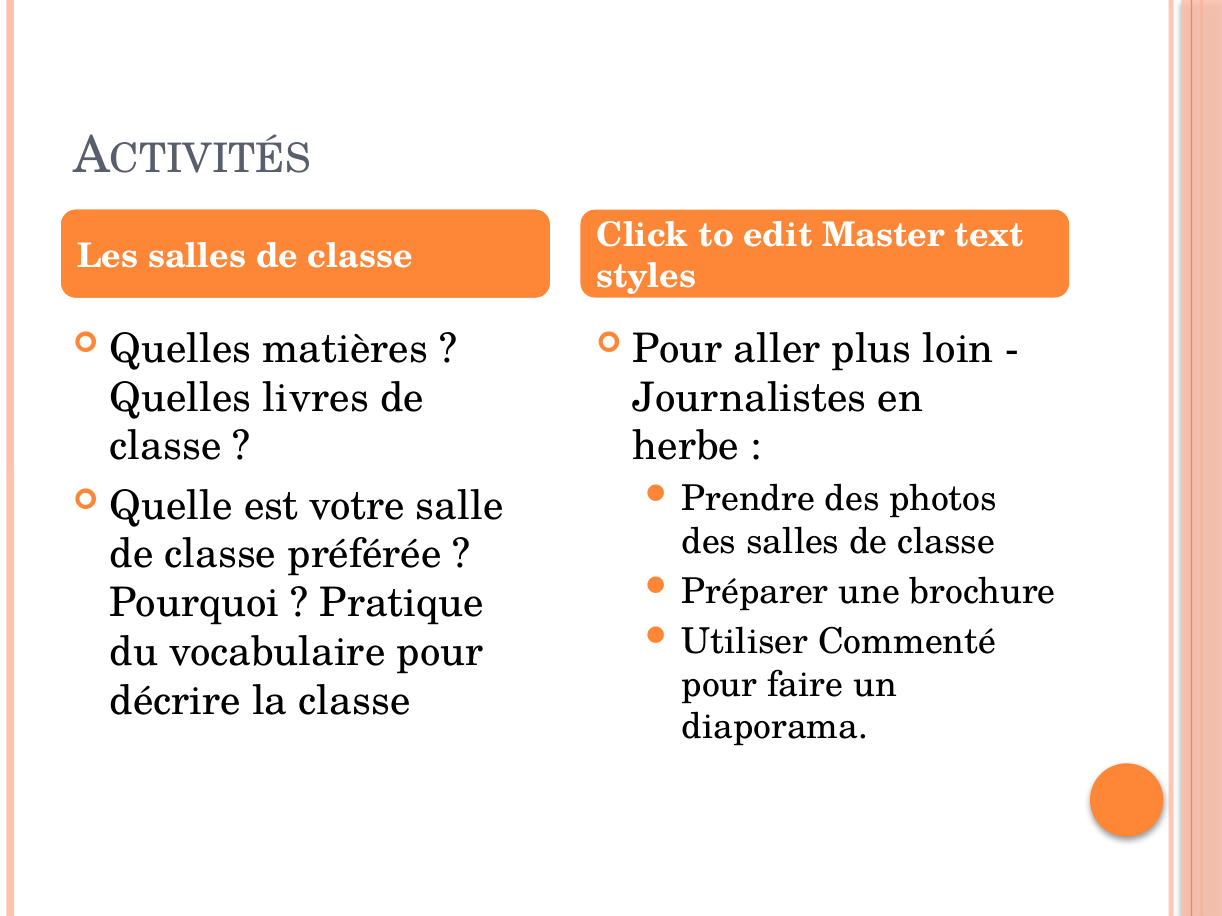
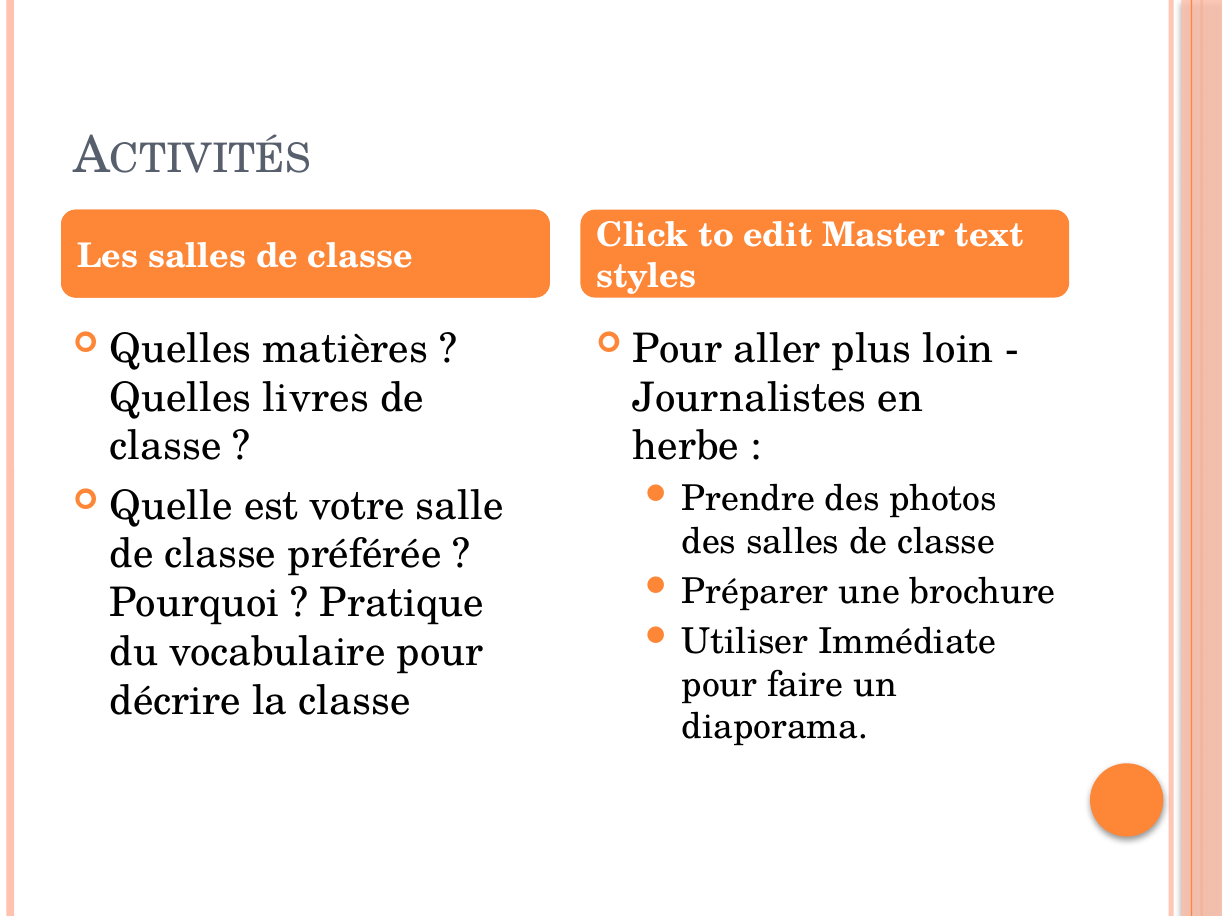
Commenté: Commenté -> Immédiate (907, 642)
